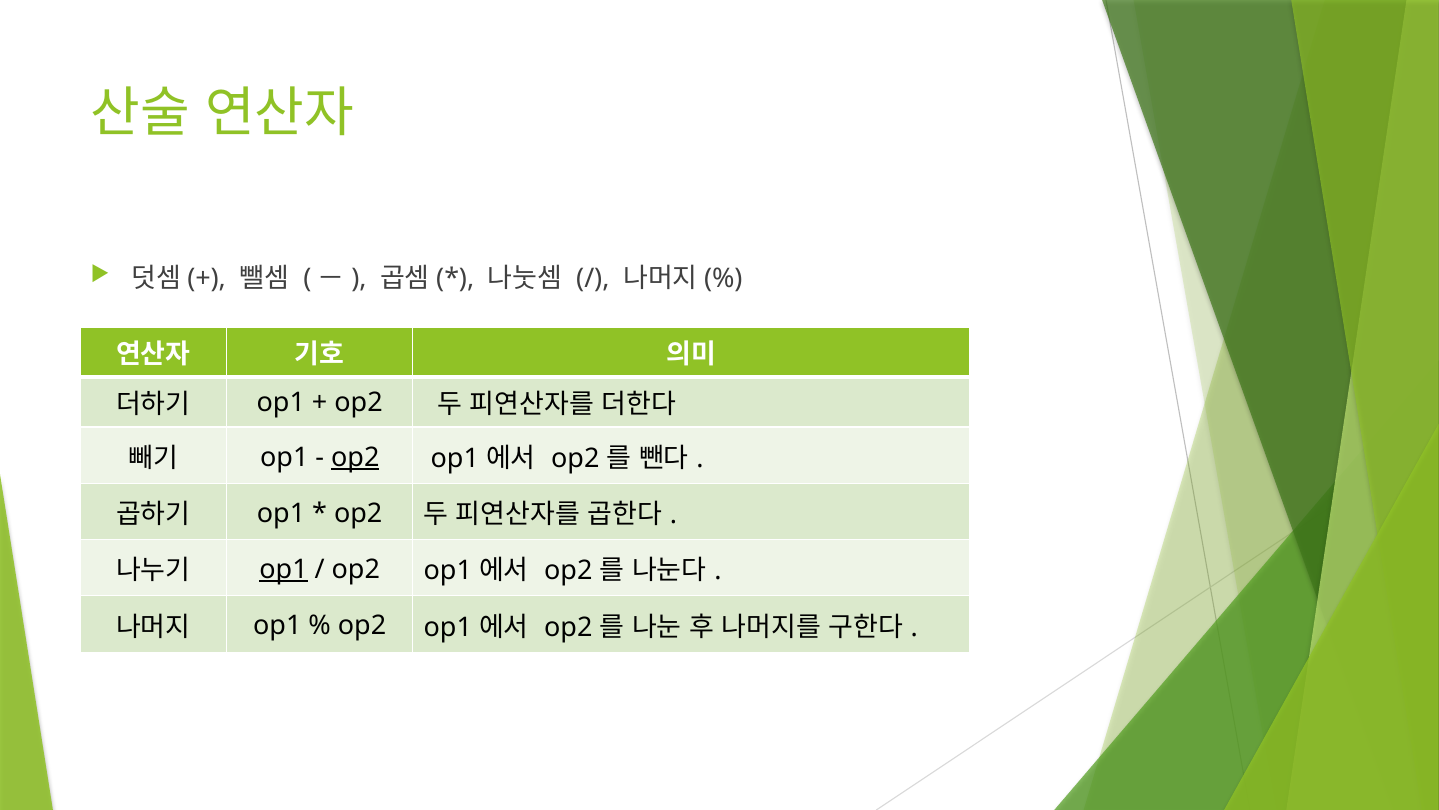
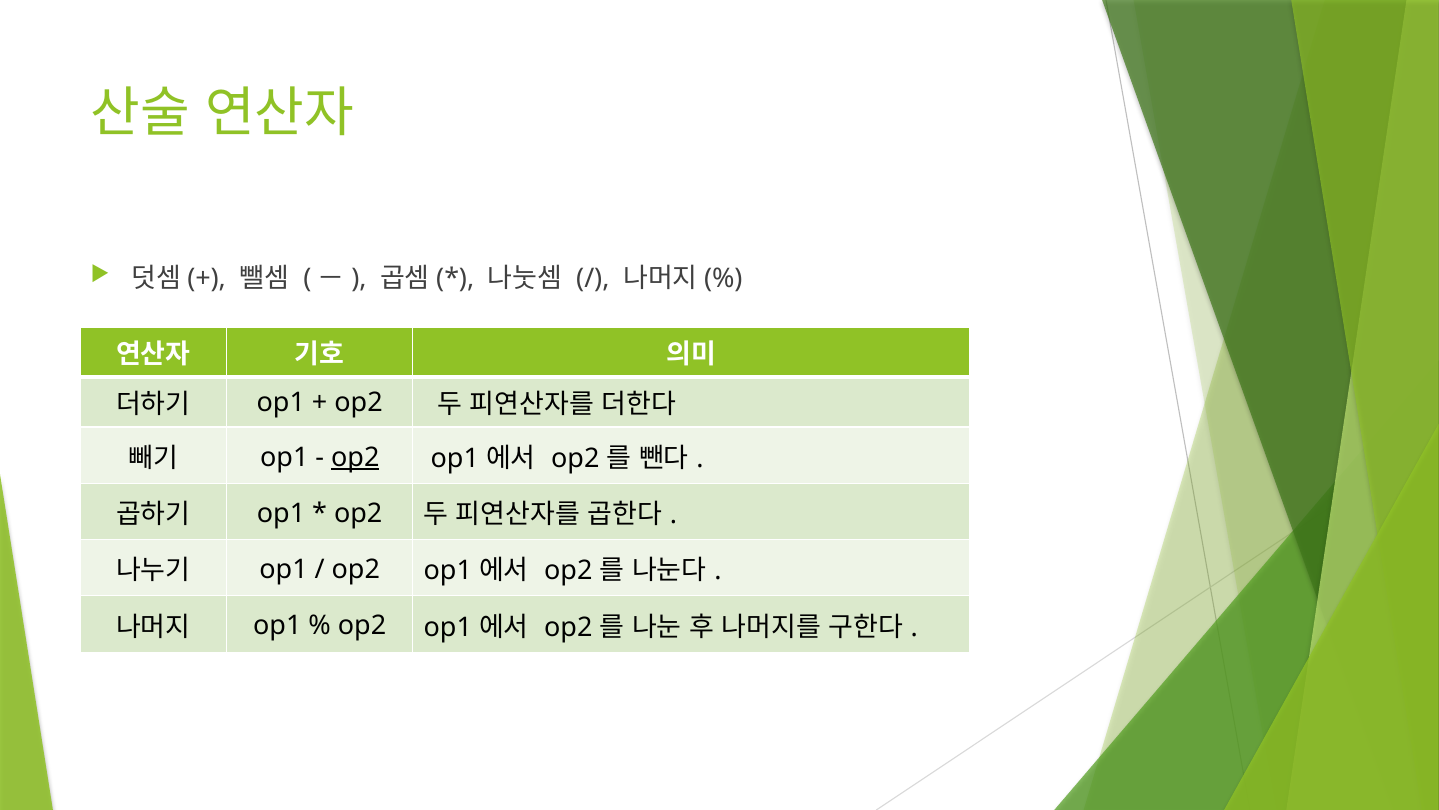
op1 underline: present -> none (284, 569)
